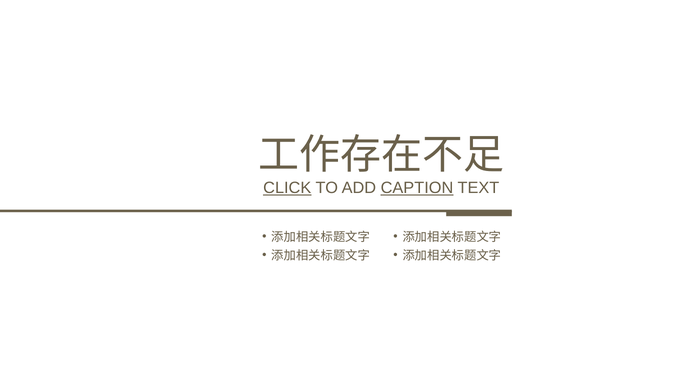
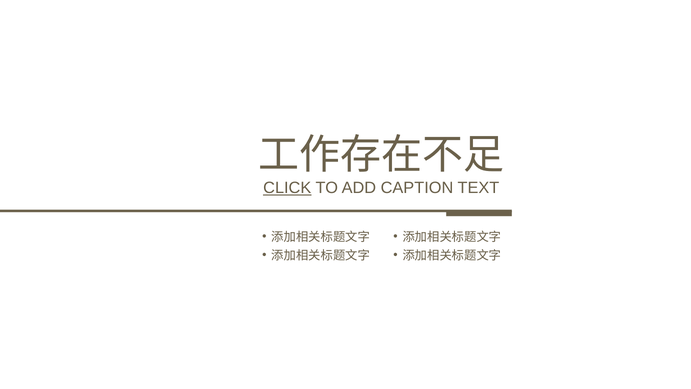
CAPTION underline: present -> none (417, 188)
